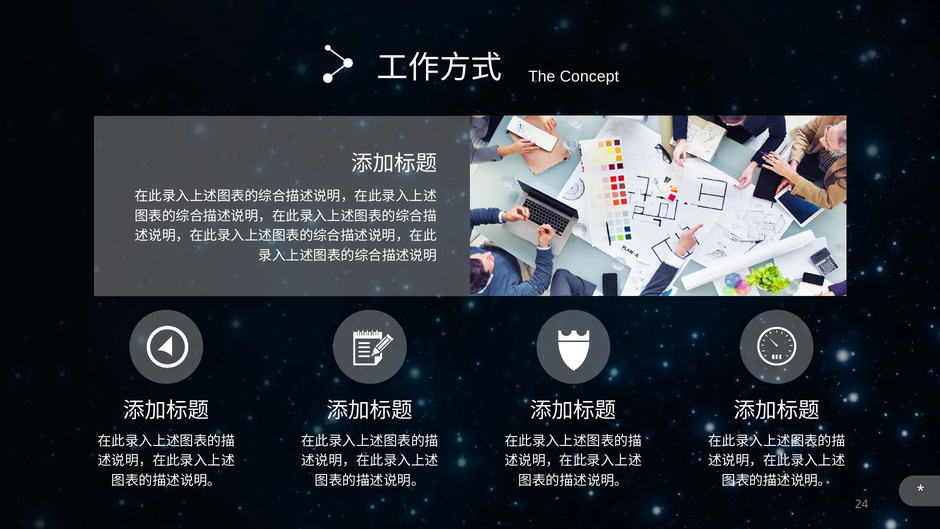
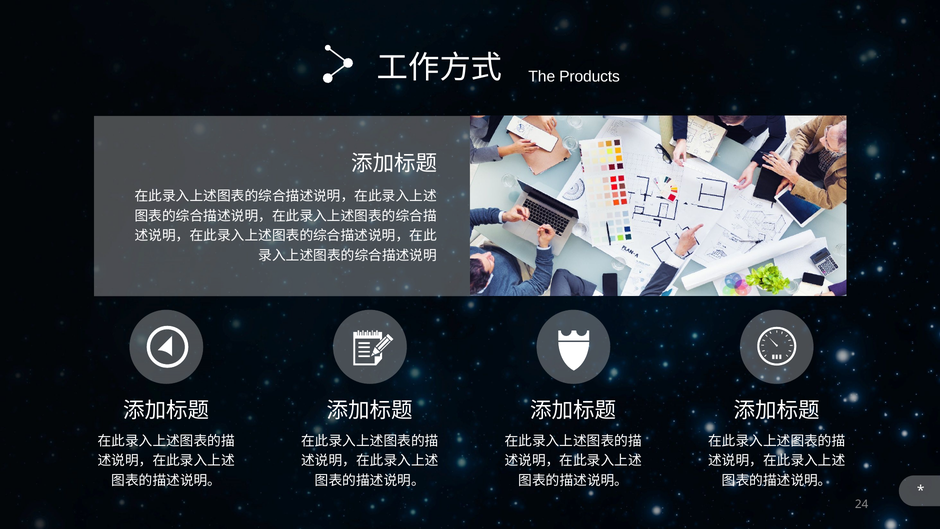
Concept: Concept -> Products (590, 76)
